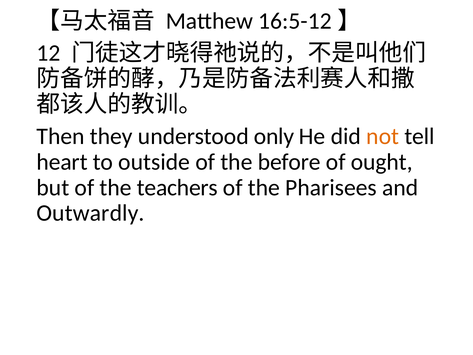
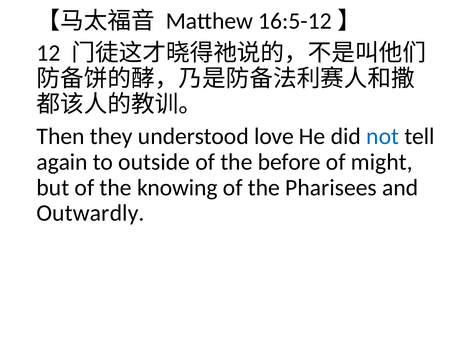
only: only -> love (274, 136)
not colour: orange -> blue (383, 136)
heart: heart -> again (62, 162)
ought: ought -> might (382, 162)
teachers: teachers -> knowing (177, 187)
